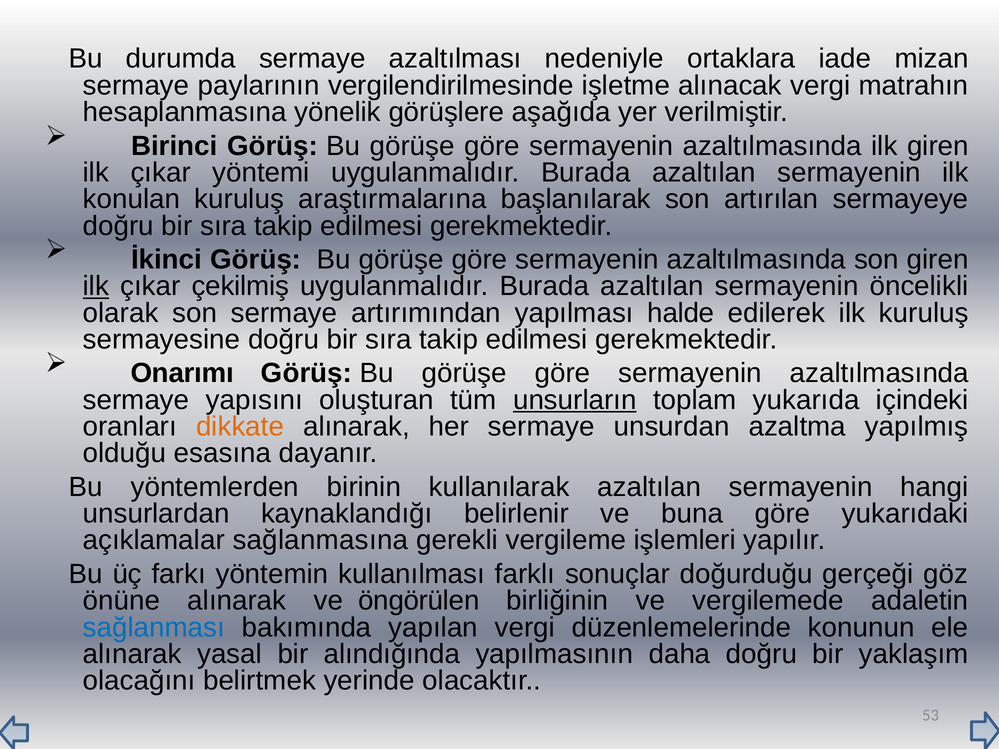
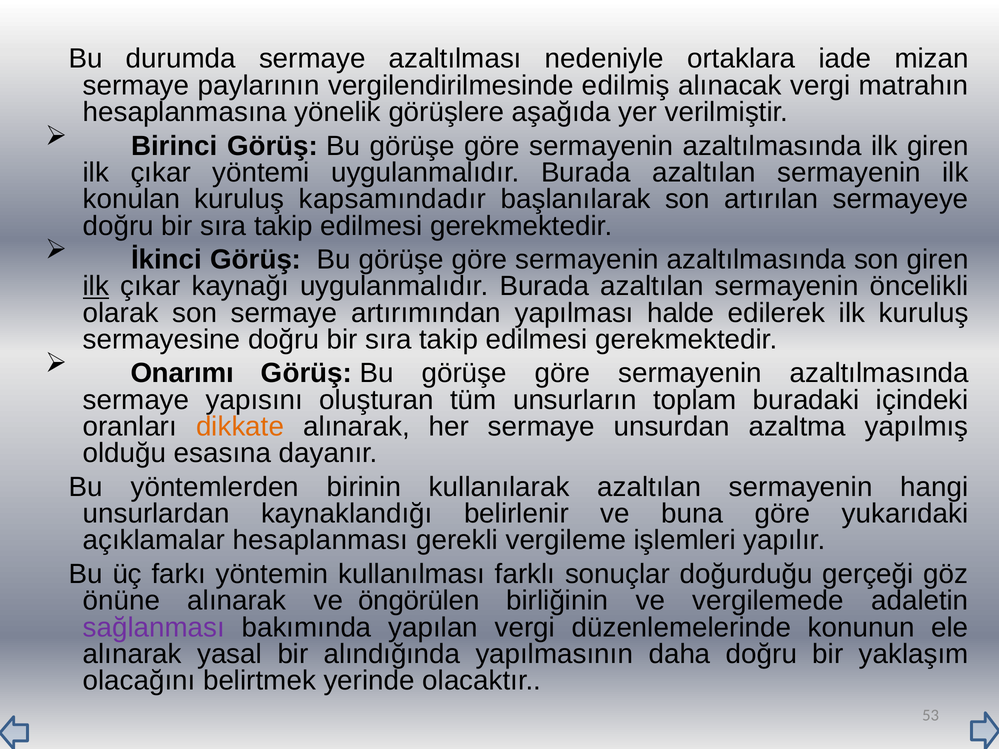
işletme: işletme -> edilmiş (626, 86)
araştırmalarına: araştırmalarına -> kapsamındadır (392, 199)
çekilmiş: çekilmiş -> kaynağı (240, 286)
unsurların underline: present -> none (575, 400)
yukarıda: yukarıda -> buradaki (806, 400)
sağlanmasına: sağlanmasına -> hesaplanması (320, 540)
sağlanması colour: blue -> purple (154, 628)
